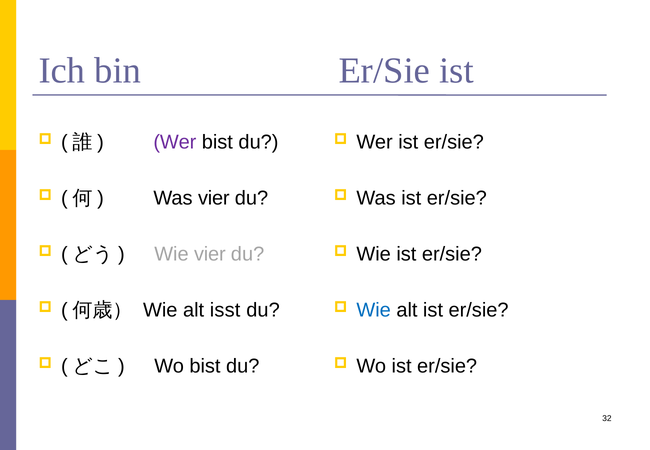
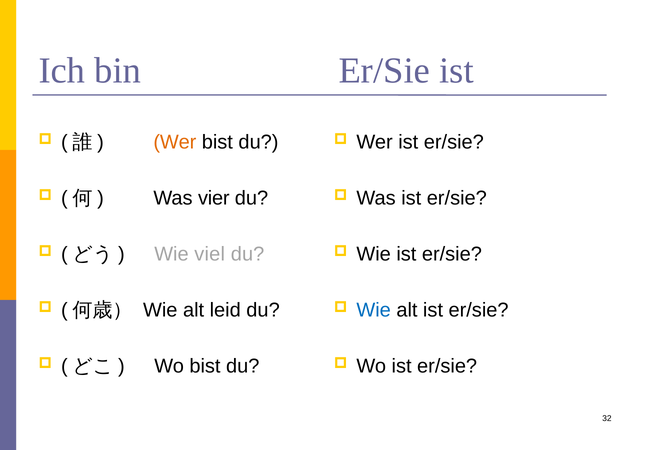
Wer colour: purple -> orange (175, 142)
Wie vier: vier -> viel (210, 254)
isst: isst -> leid (225, 310)
